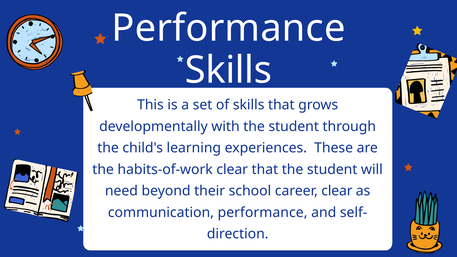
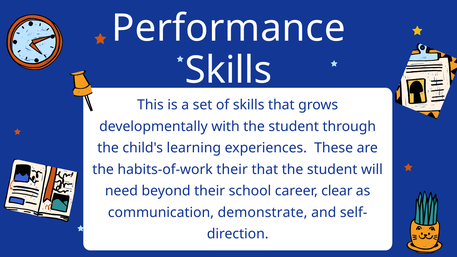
habits-of-work clear: clear -> their (232, 170)
communication performance: performance -> demonstrate (263, 213)
